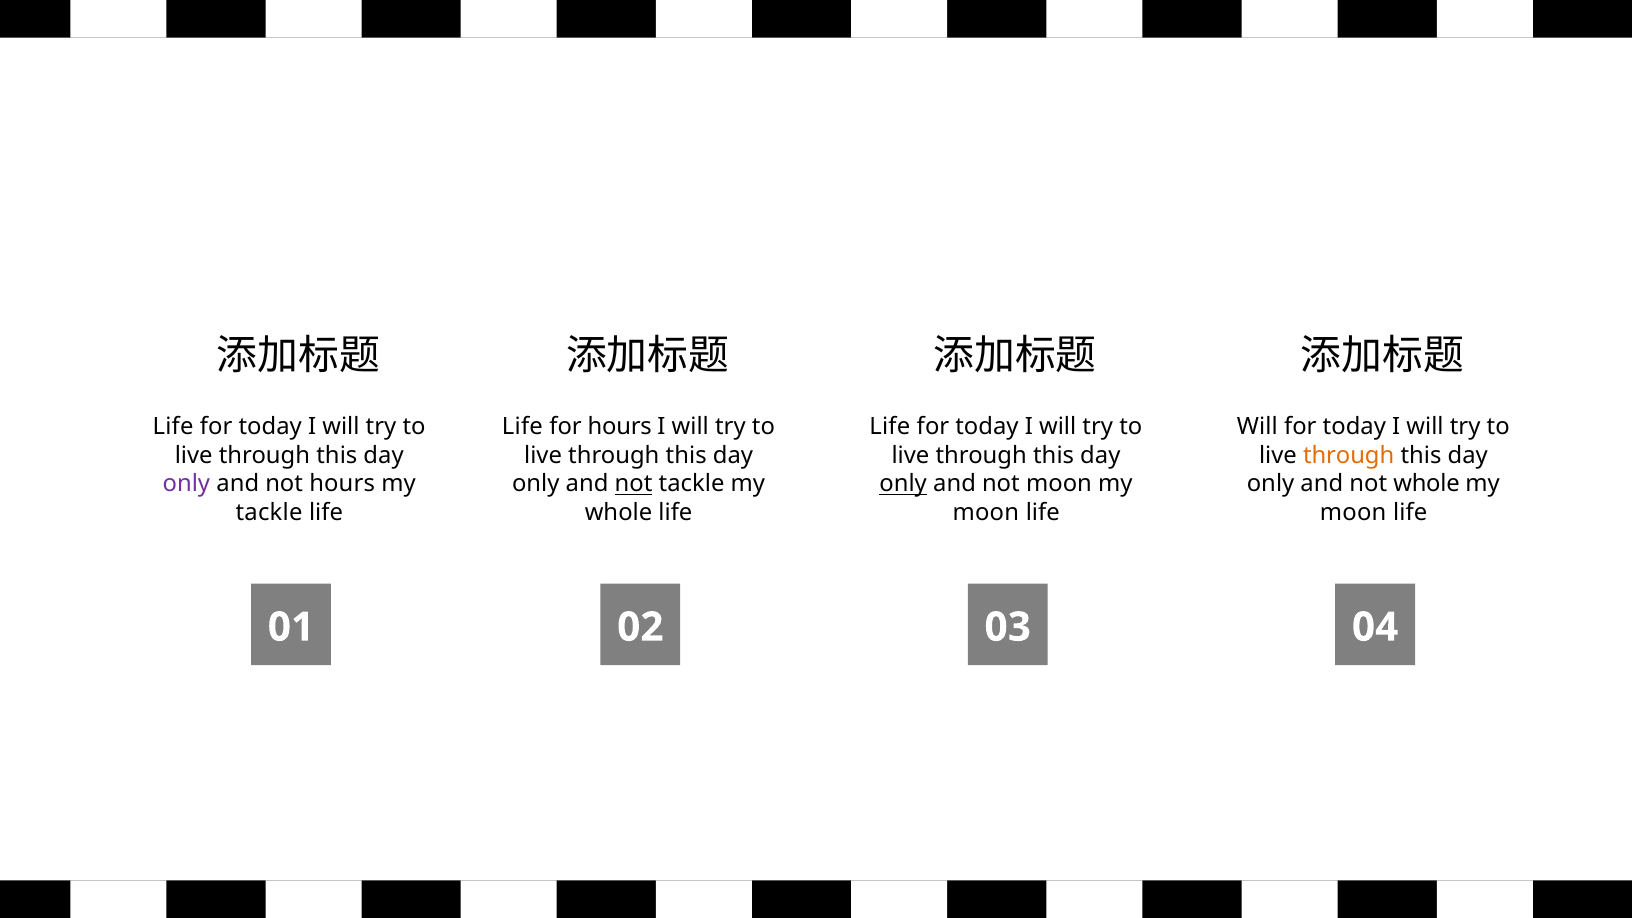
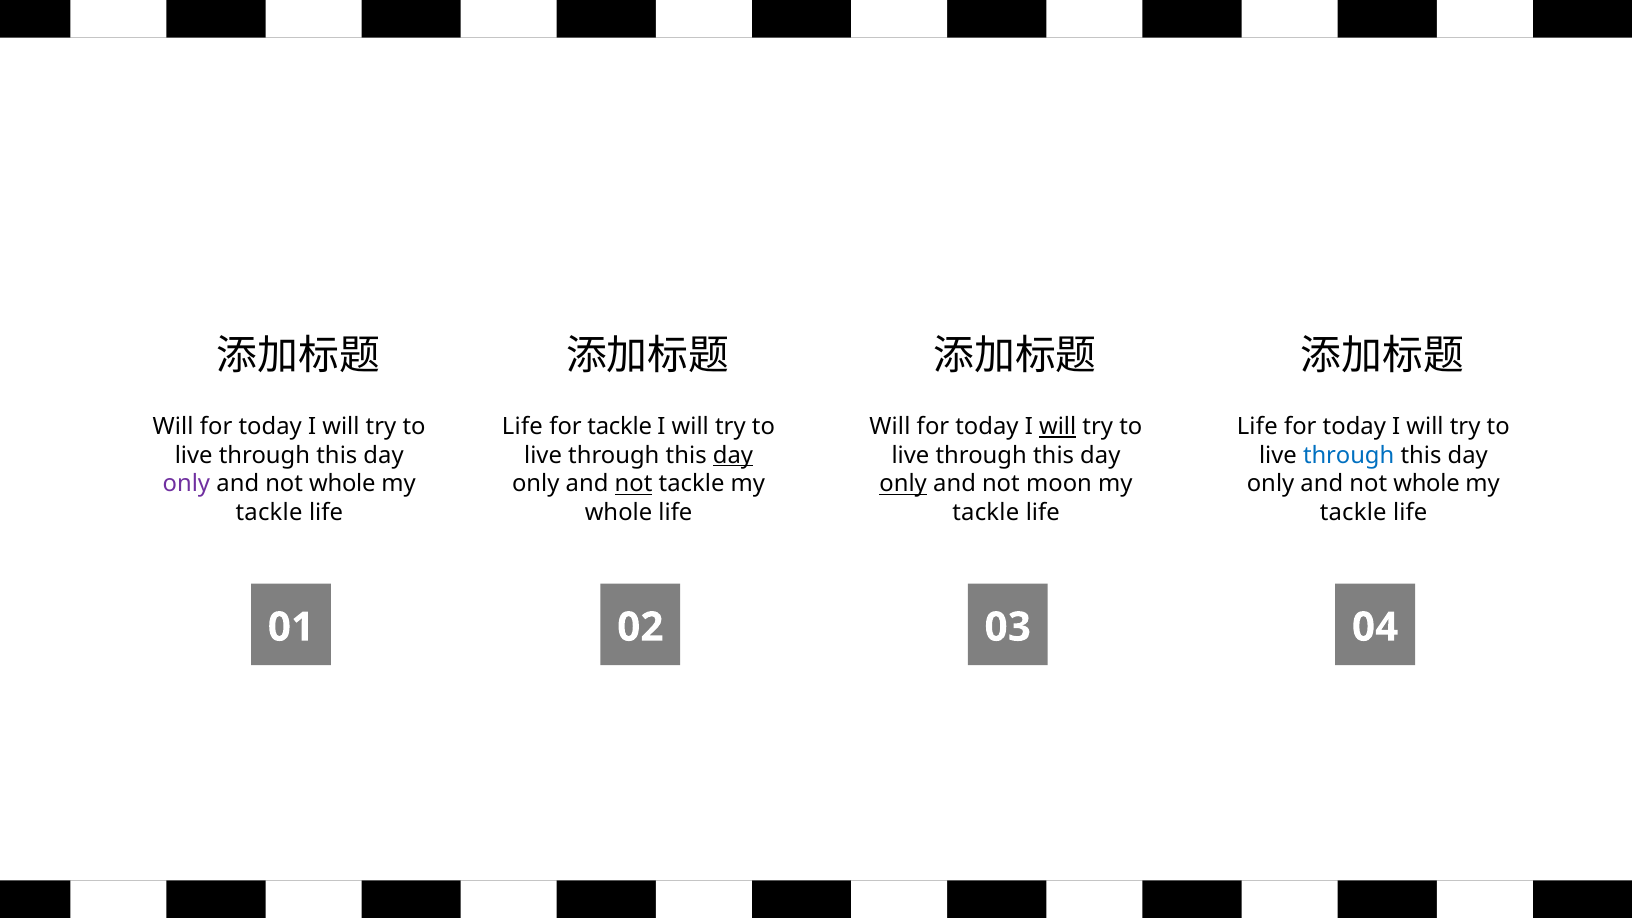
Life: Life -> Will (173, 427)
for hours: hours -> tackle (620, 427)
Life: Life -> Will (890, 427)
will underline: none -> present (1058, 427)
Will: Will -> Life (1257, 427)
day underline: none -> present (733, 455)
through colour: orange -> blue (1349, 455)
hours: hours -> whole (342, 484)
moon: moon -> tackle (986, 513)
moon: moon -> tackle (1353, 513)
